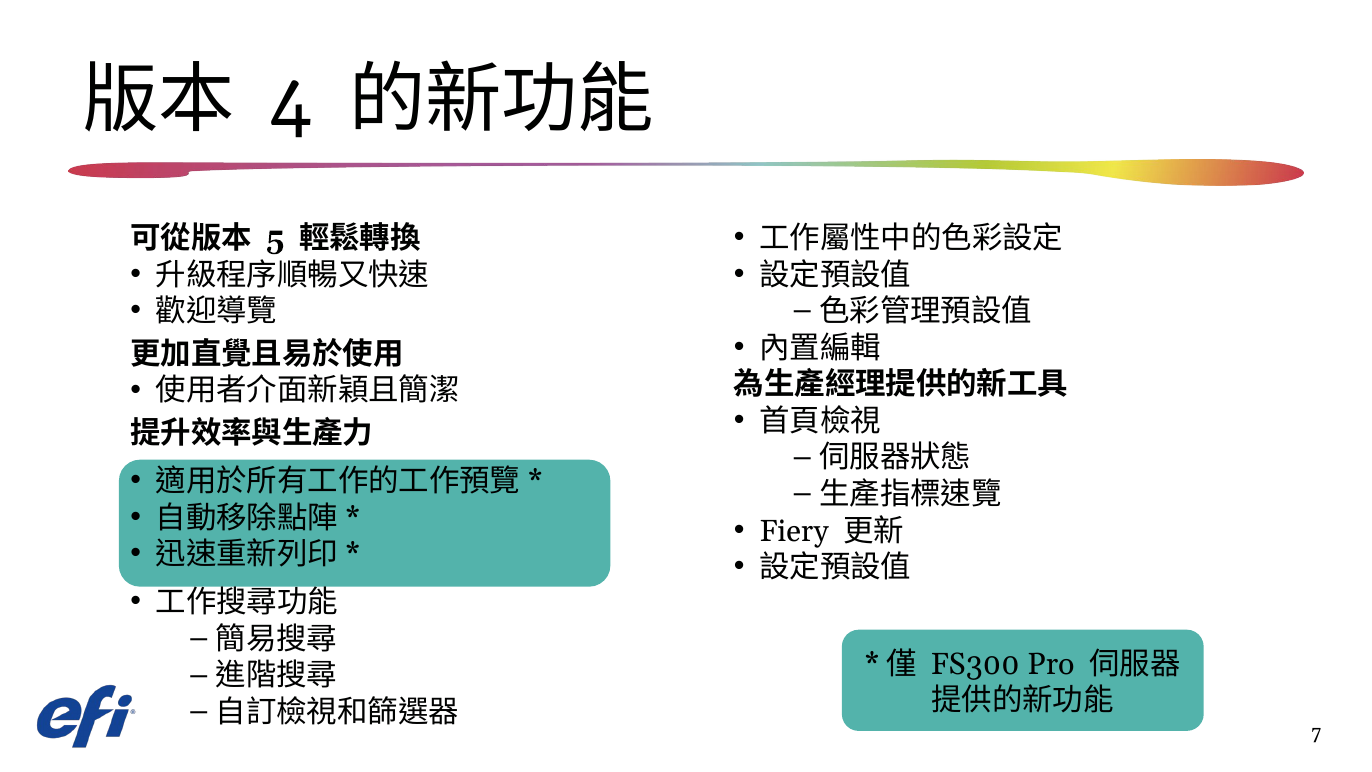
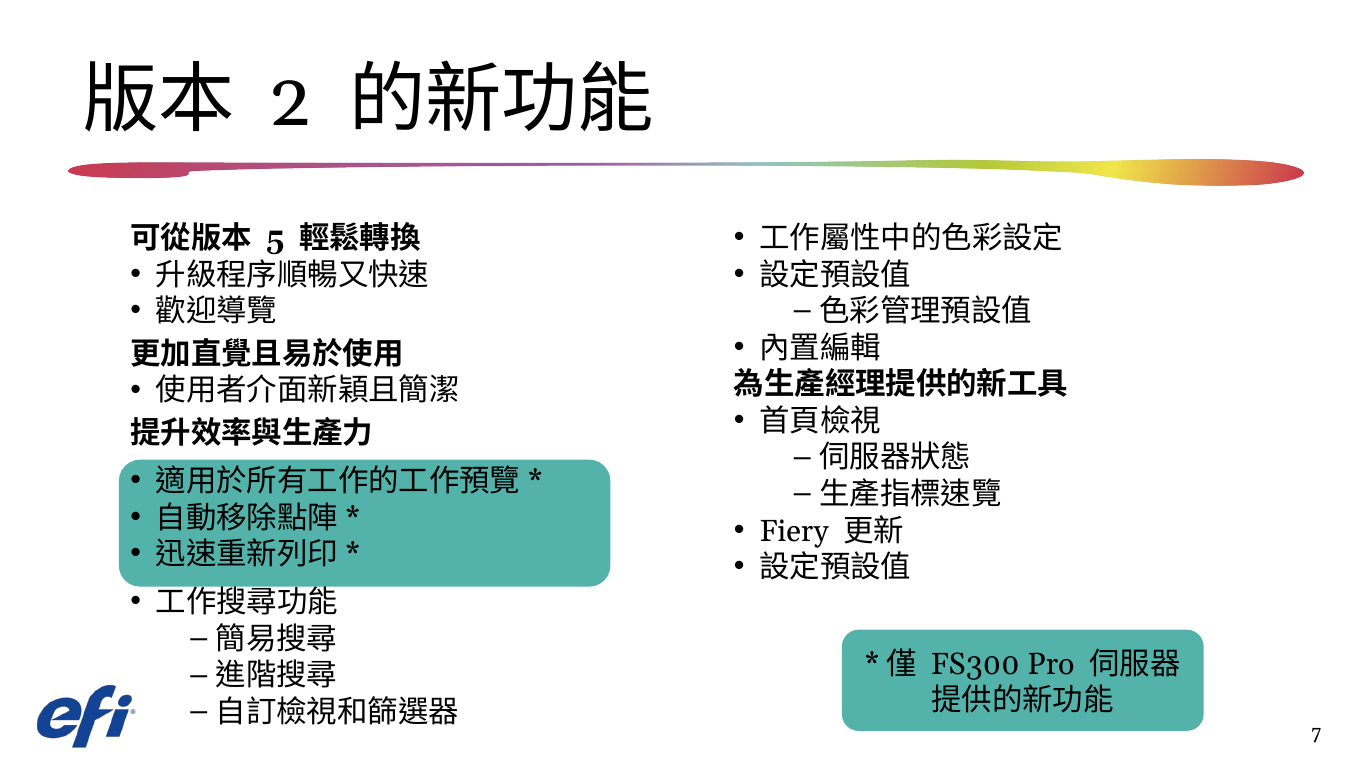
4: 4 -> 2 (291, 100)
